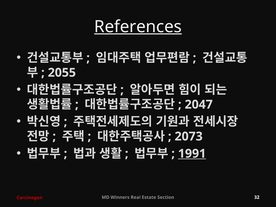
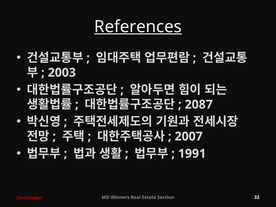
2055: 2055 -> 2003 (62, 73)
2047: 2047 -> 2087 (199, 105)
2073: 2073 -> 2007 (189, 136)
1991 underline: present -> none (192, 154)
